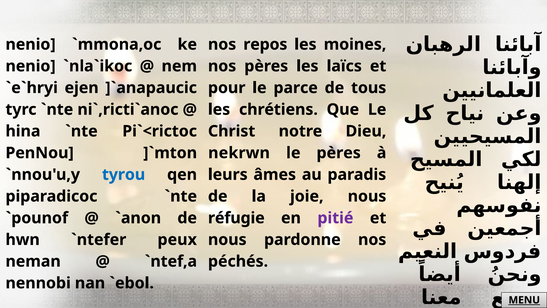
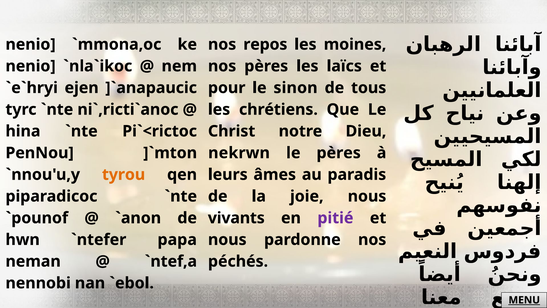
parce: parce -> sinon (296, 88)
tyrou colour: blue -> orange (124, 174)
réfugie: réfugie -> vivants (236, 218)
peux: peux -> papa (177, 239)
